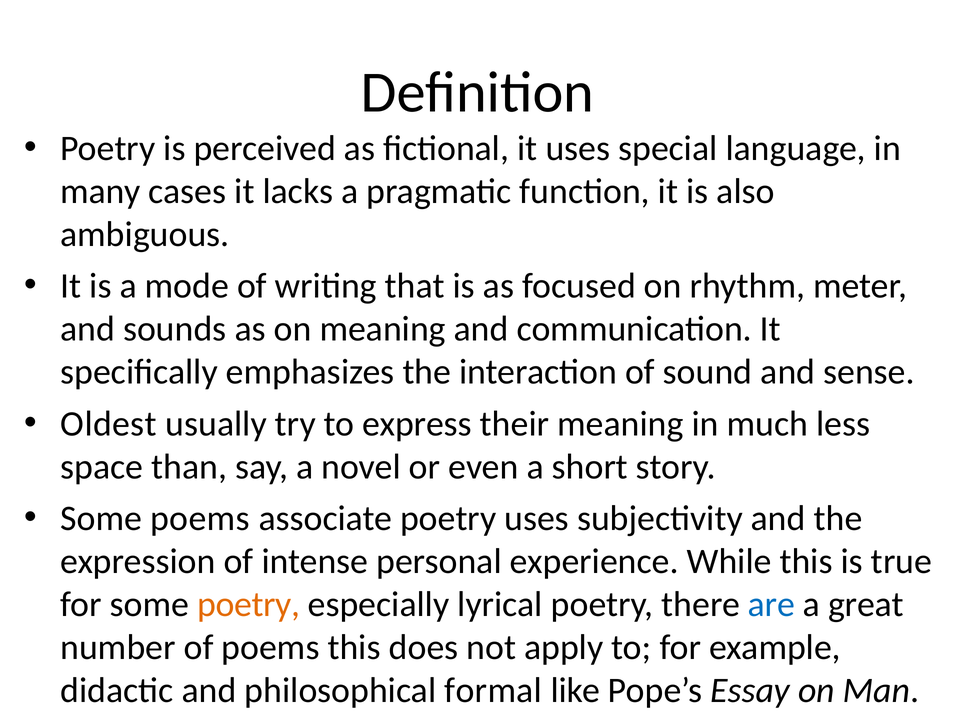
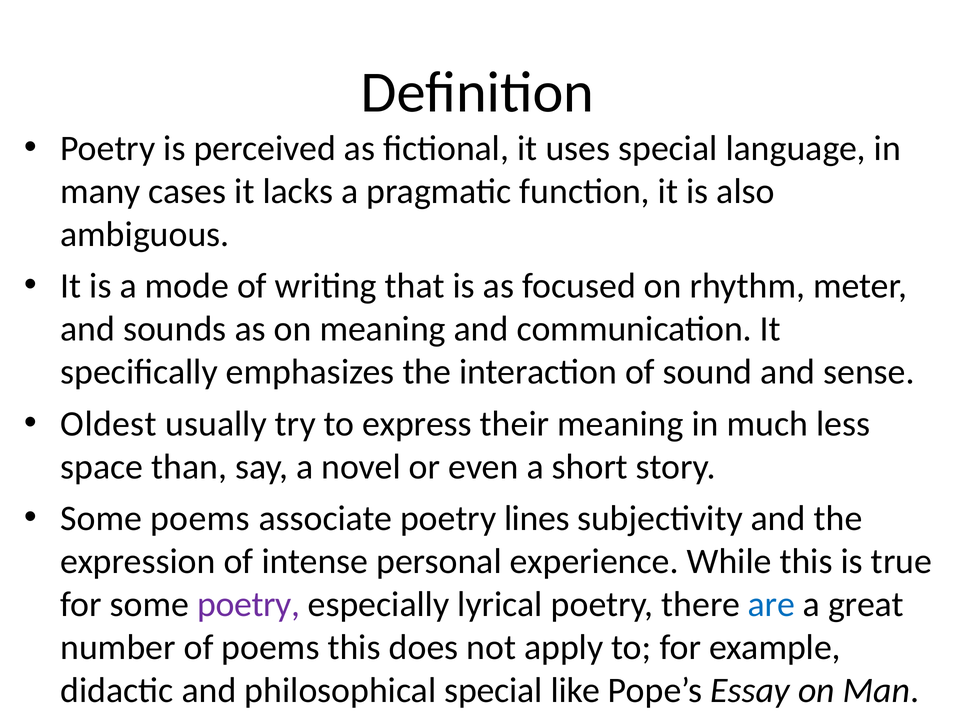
poetry uses: uses -> lines (537, 518)
poetry colour: orange -> purple (249, 604)
philosophical formal: formal -> special (494, 690)
